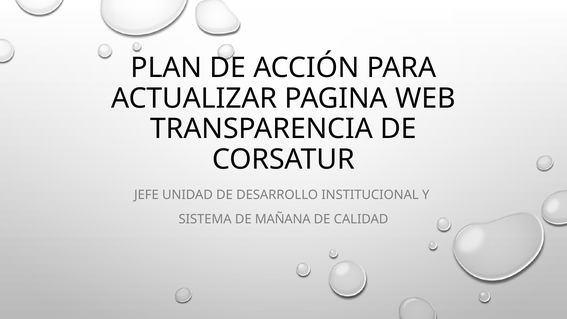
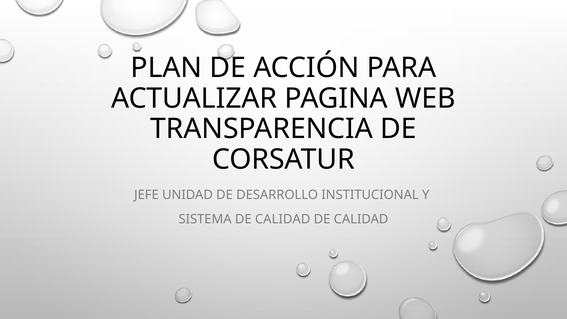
SISTEMA DE MAÑANA: MAÑANA -> CALIDAD (283, 219)
